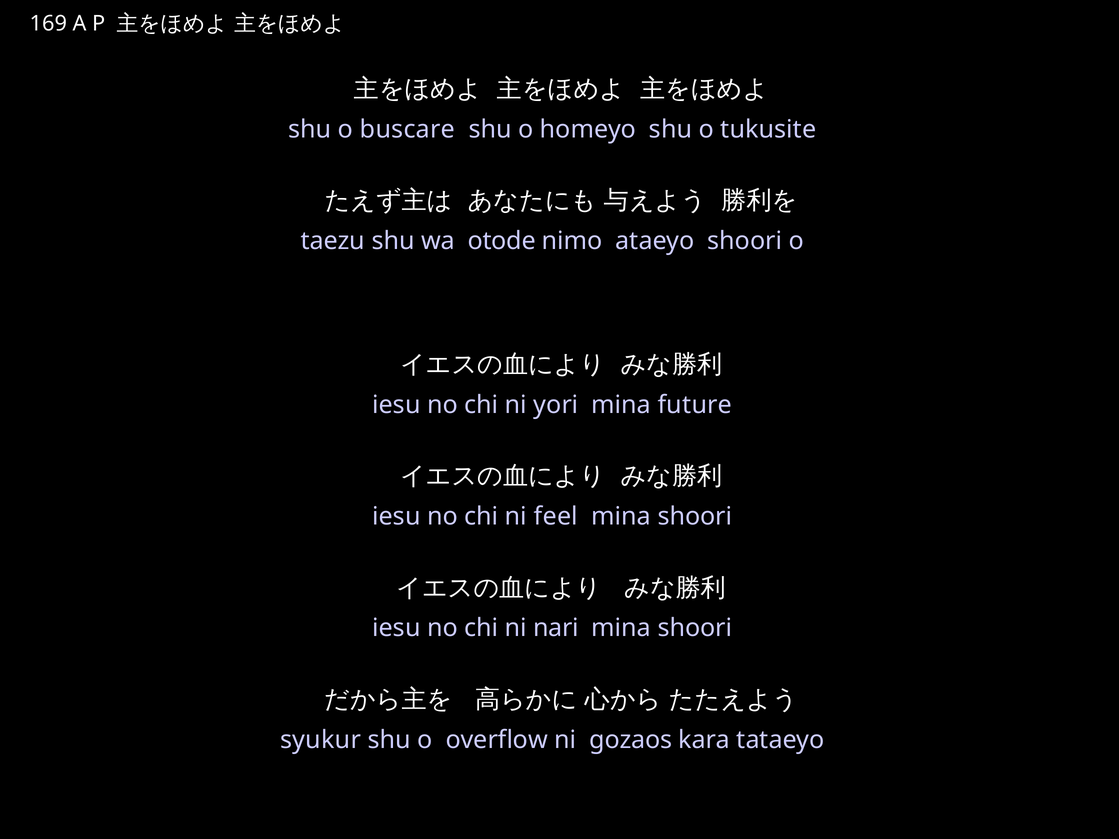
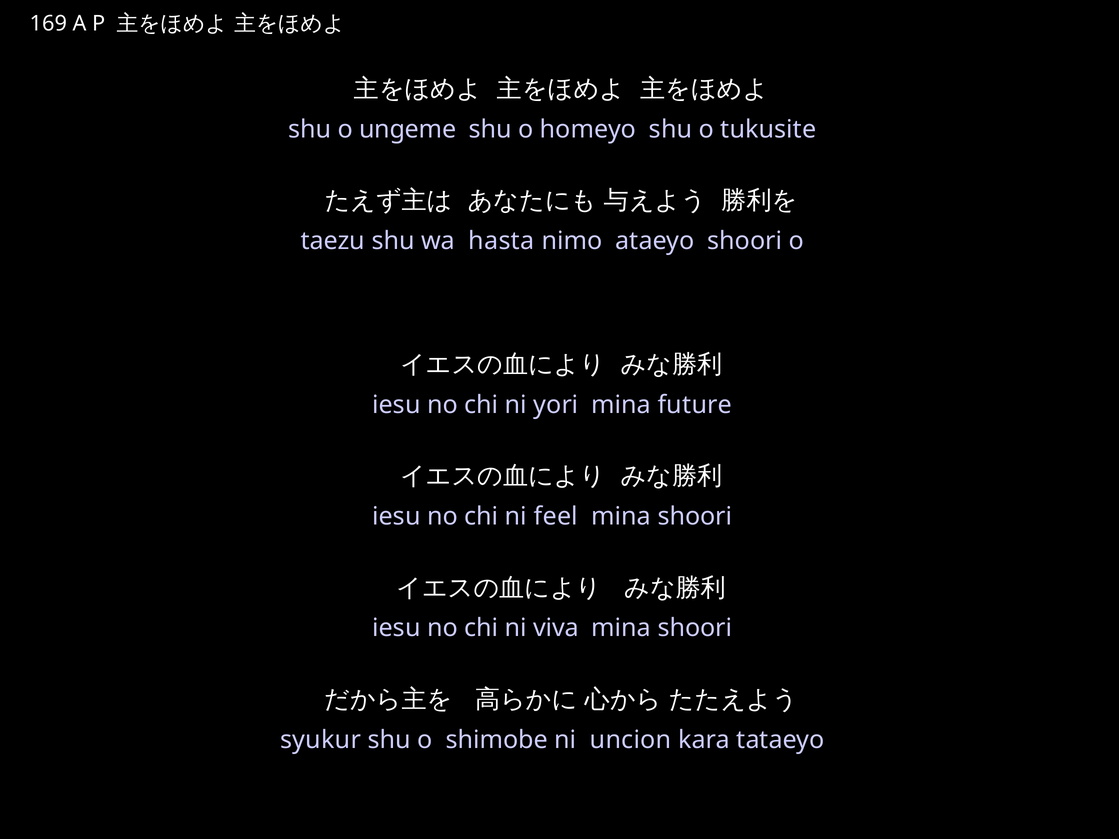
buscare: buscare -> ungeme (408, 129)
otode: otode -> hasta (501, 241)
nari: nari -> viva (556, 628)
overflow: overflow -> shimobe (497, 740)
gozaos: gozaos -> uncion (631, 740)
